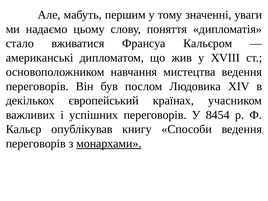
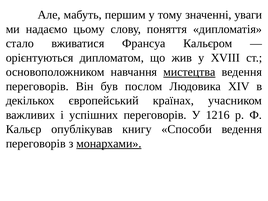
американські: американські -> орієнтуються (40, 58)
мистецтва underline: none -> present (189, 72)
8454: 8454 -> 1216 (218, 115)
